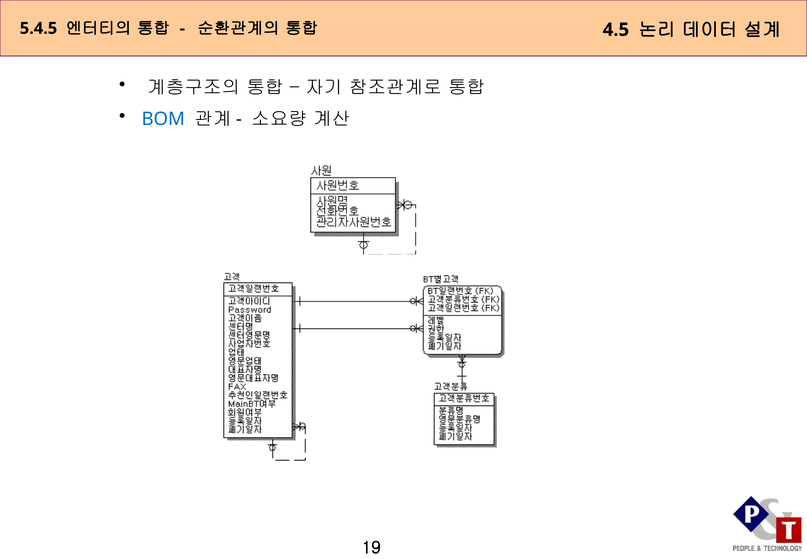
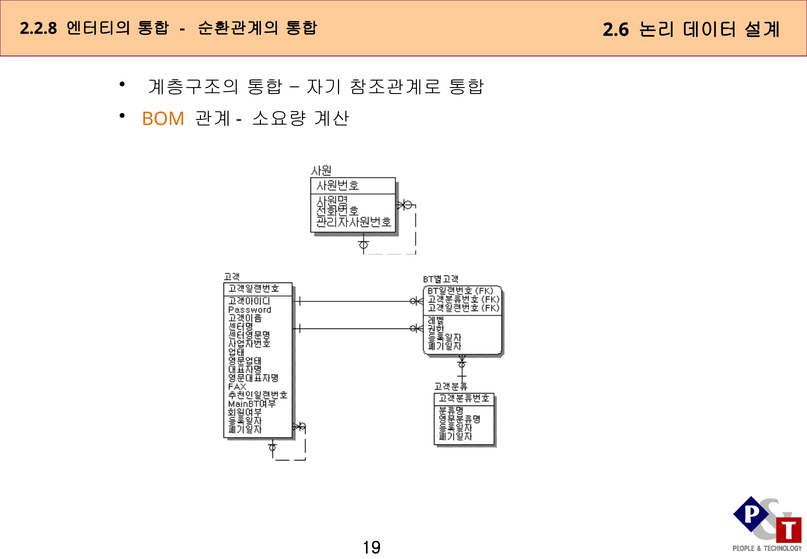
5.4.5: 5.4.5 -> 2.2.8 (38, 28)
4.5: 4.5 -> 2.6 (616, 30)
BOM colour: blue -> orange (163, 119)
